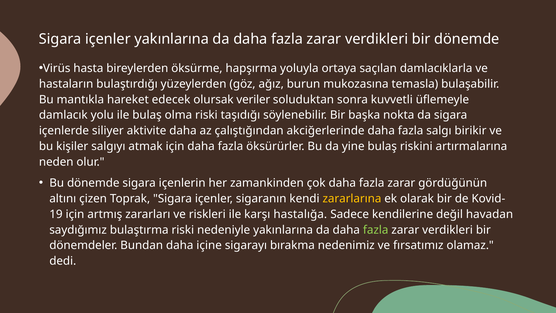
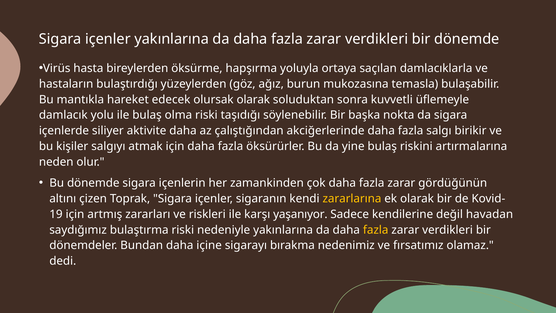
olursak veriler: veriler -> olarak (253, 99)
hastalığa: hastalığa -> yaşanıyor (300, 214)
fazla colour: light green -> yellow (376, 230)
